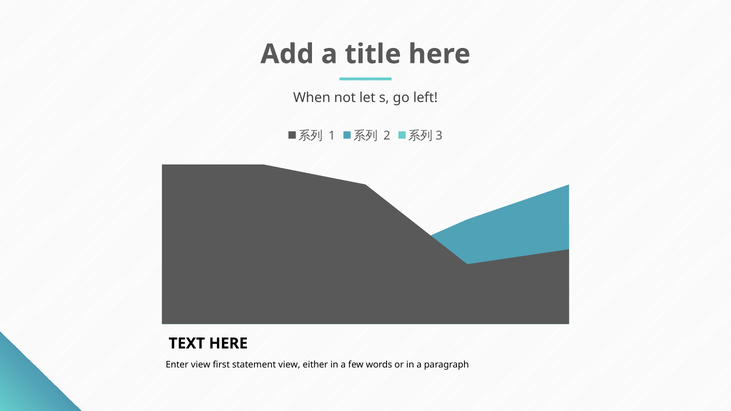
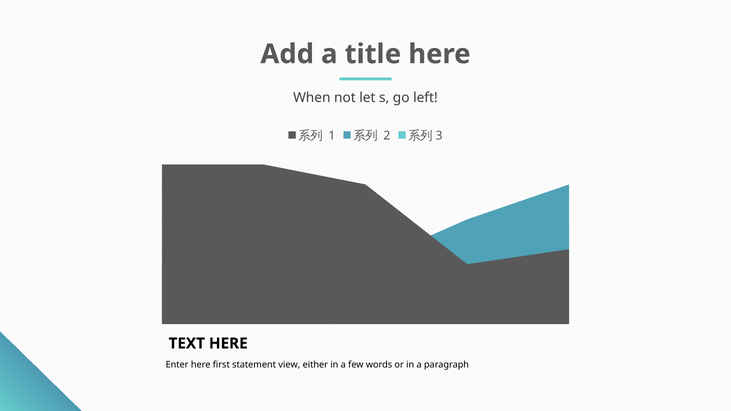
Enter view: view -> here (201, 365)
